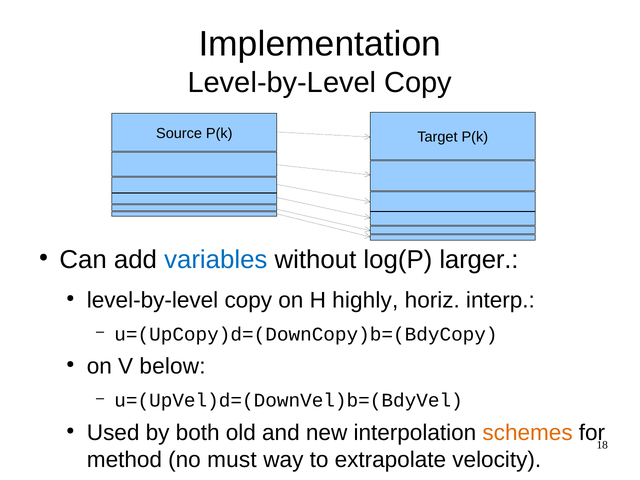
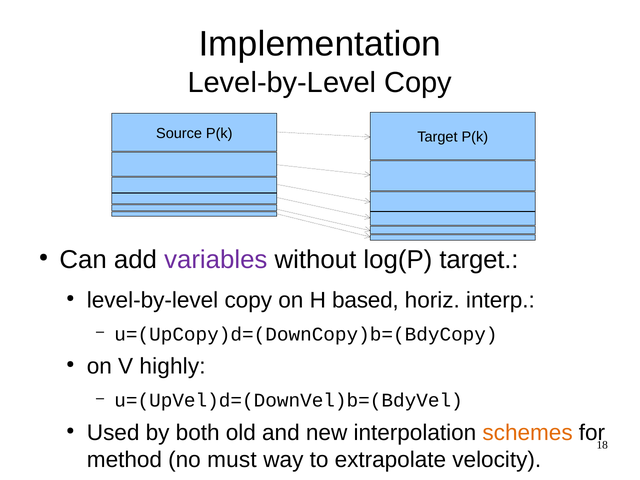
variables colour: blue -> purple (216, 260)
log(P larger: larger -> target (479, 260)
highly: highly -> based (365, 300)
below: below -> highly (173, 366)
